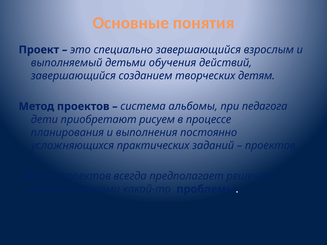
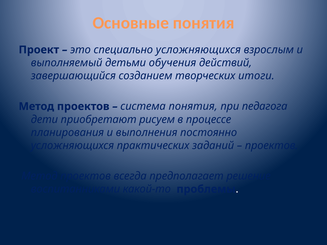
специально завершающийся: завершающийся -> усложняющихся (198, 50)
детям: детям -> итоги (256, 76)
система альбомы: альбомы -> понятия (193, 106)
